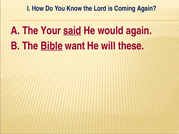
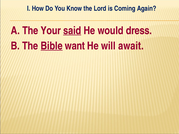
would again: again -> dress (139, 31)
these: these -> await (131, 46)
